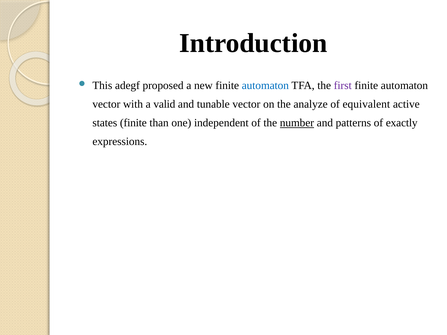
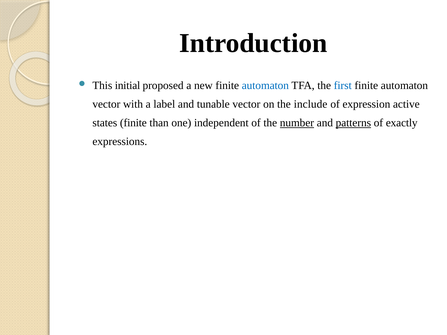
adegf: adegf -> initial (128, 86)
first colour: purple -> blue (343, 86)
valid: valid -> label (164, 104)
analyze: analyze -> include (311, 104)
equivalent: equivalent -> expression (366, 104)
patterns underline: none -> present (353, 123)
